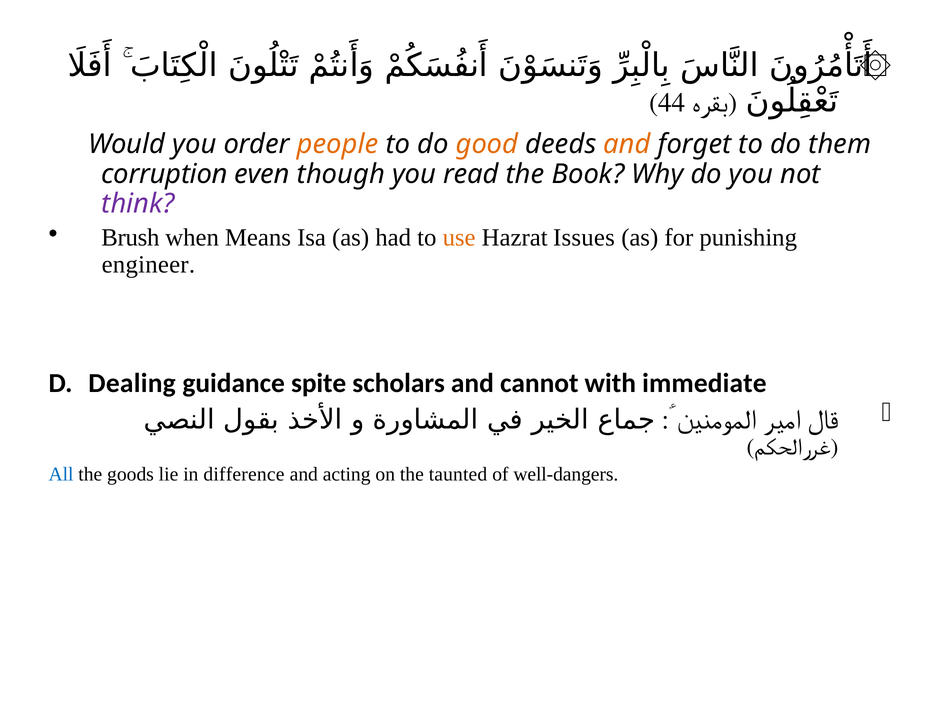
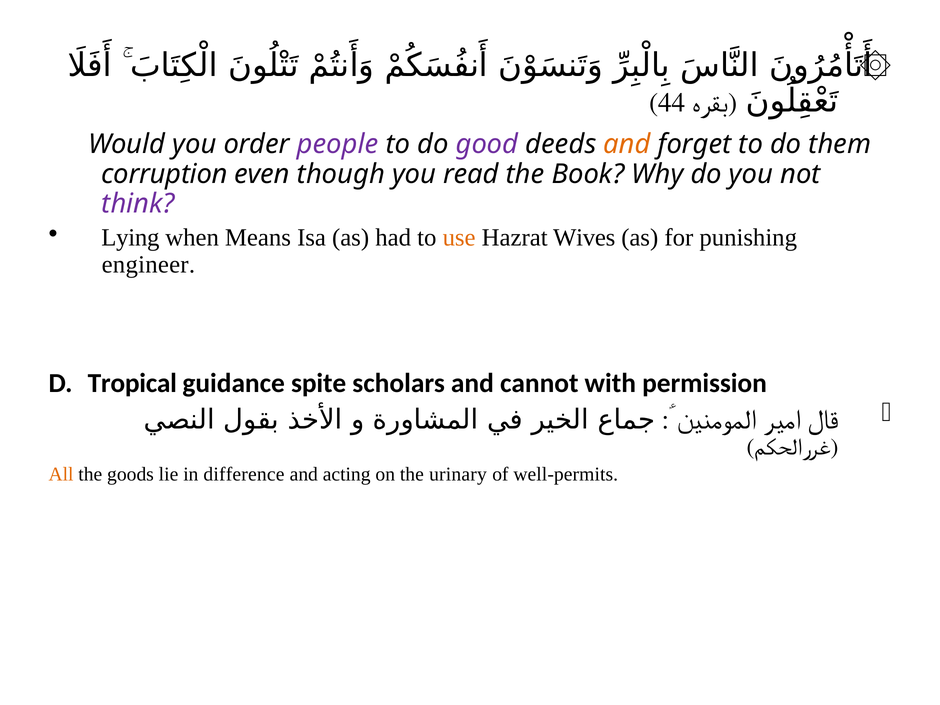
people colour: orange -> purple (338, 144)
good colour: orange -> purple (487, 144)
Brush: Brush -> Lying (130, 238)
Issues: Issues -> Wives (584, 238)
Dealing: Dealing -> Tropical (132, 383)
immediate: immediate -> permission (705, 383)
All colour: blue -> orange (61, 474)
taunted: taunted -> urinary (458, 474)
well-dangers: well-dangers -> well-permits (566, 474)
